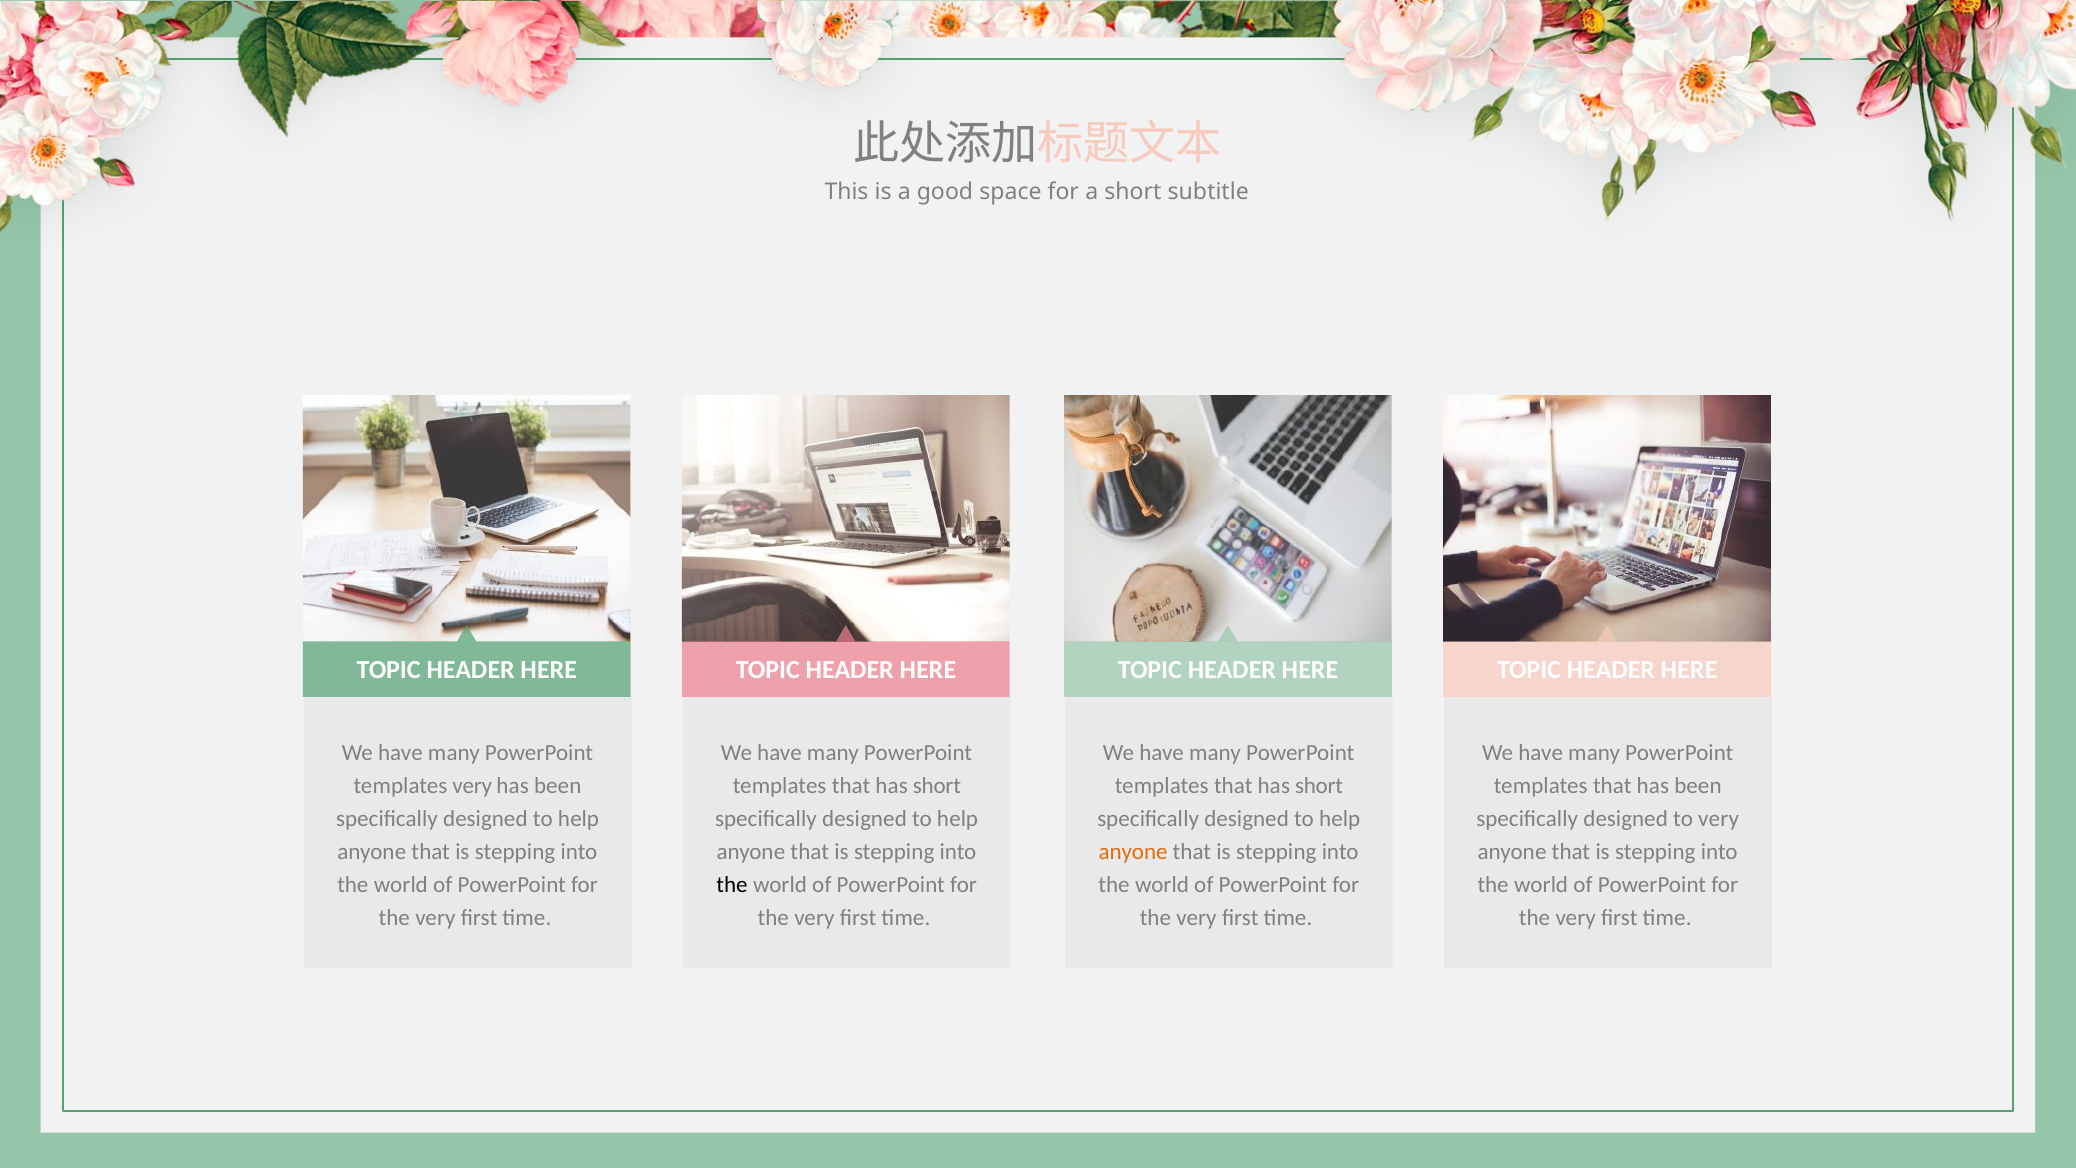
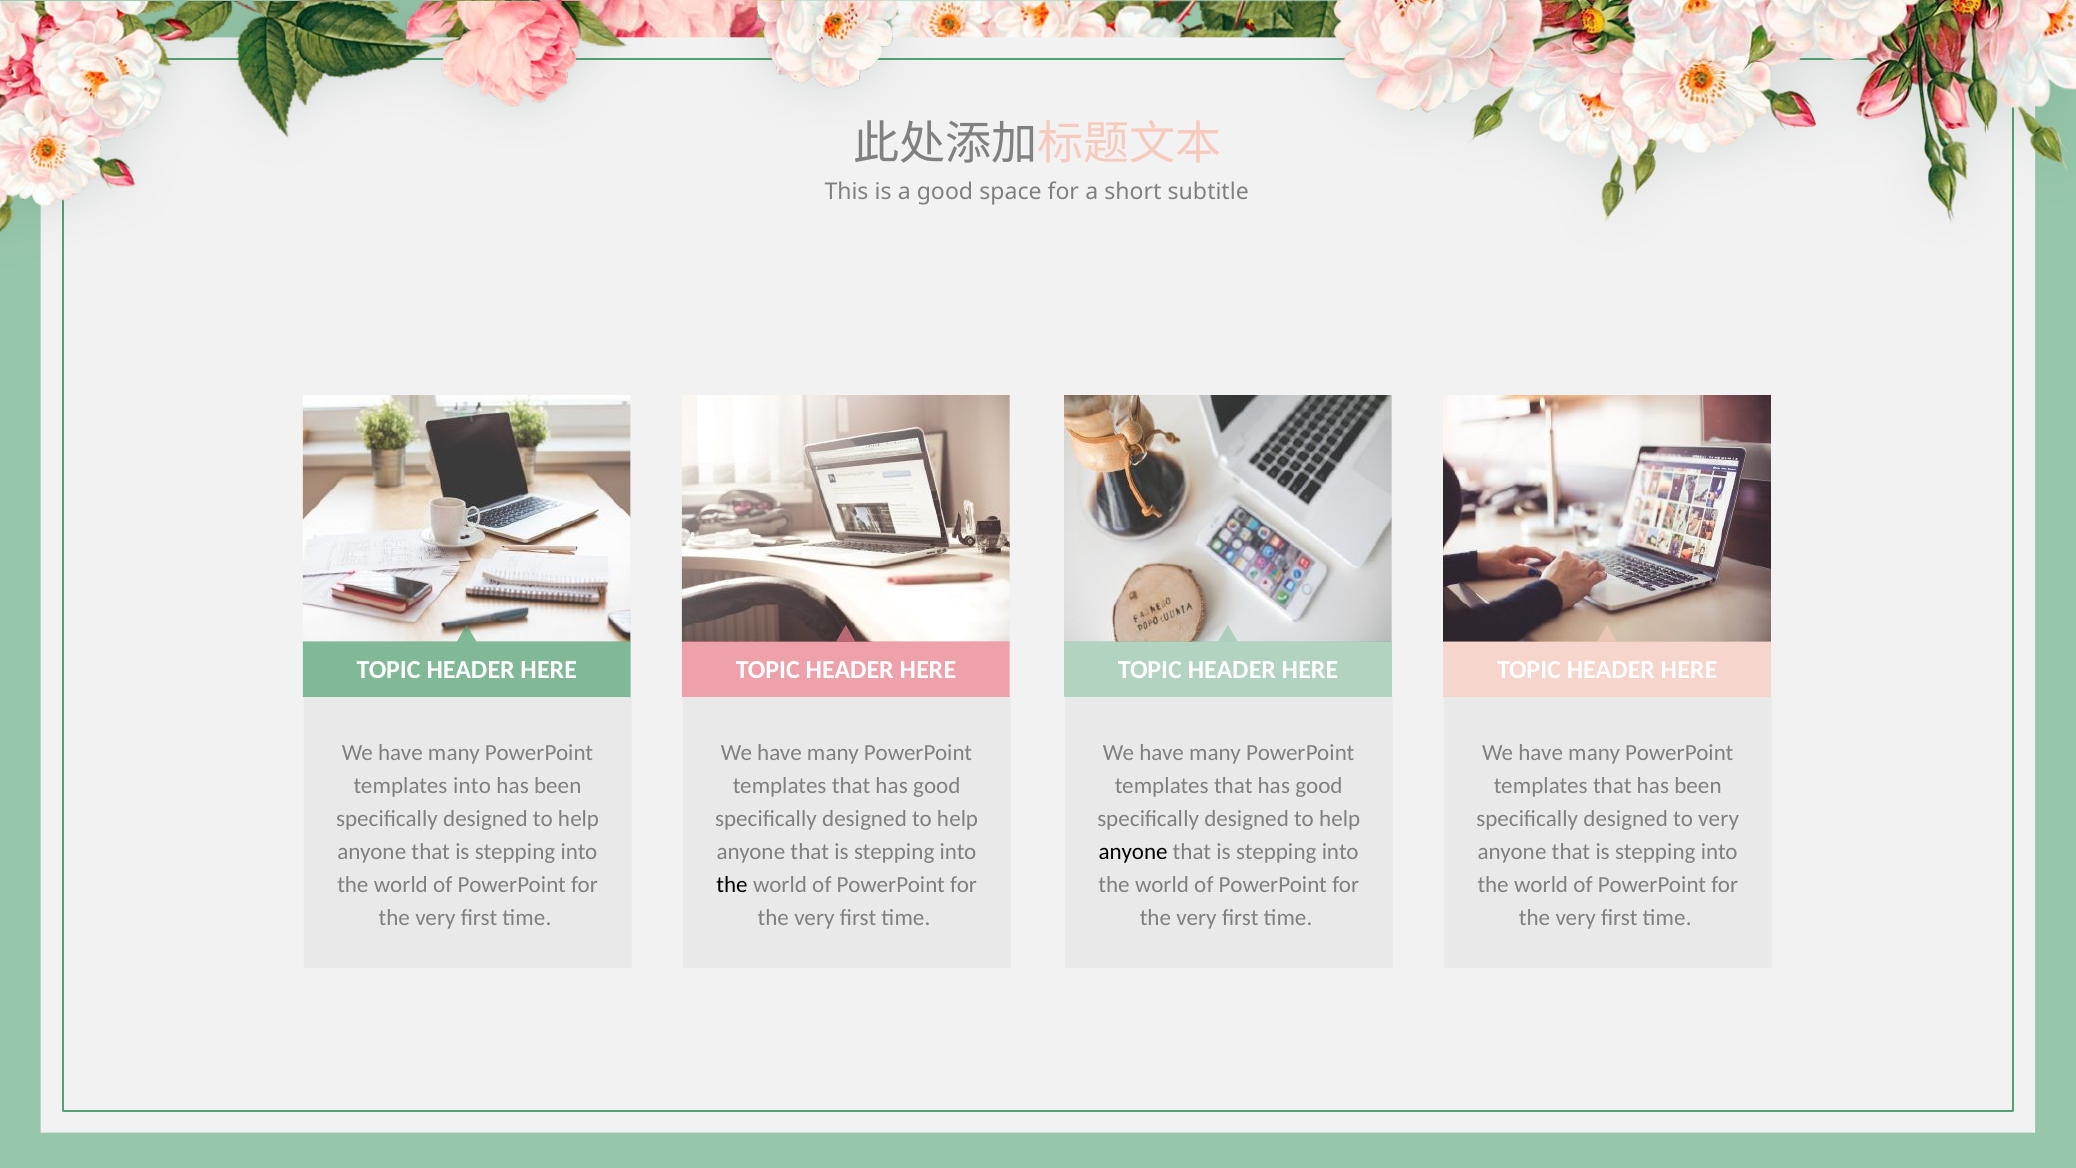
templates very: very -> into (472, 786)
short: short -> good (937, 786)
short: short -> good (1319, 786)
anyone colour: orange -> black (1133, 852)
